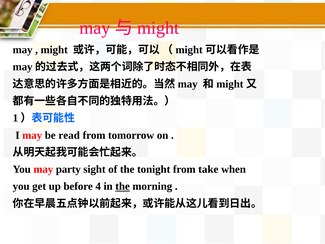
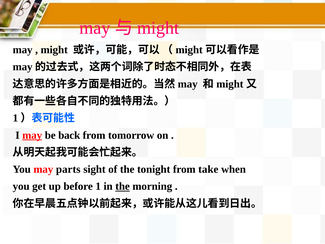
may underline: none -> present (32, 135)
read: read -> back (69, 135)
party: party -> parts (68, 169)
4: 4 -> 1 (98, 186)
